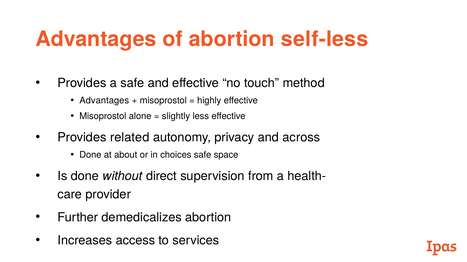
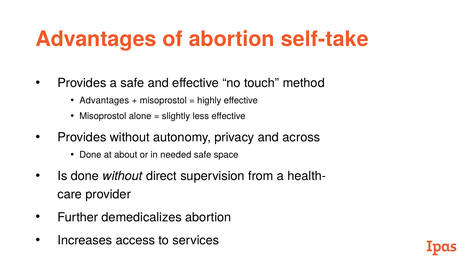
self-less: self-less -> self-take (325, 39)
Provides related: related -> without (130, 138)
choices: choices -> needed (176, 155)
